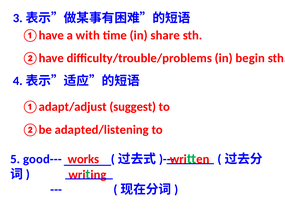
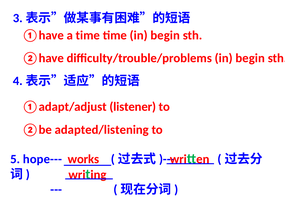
a with: with -> time (88, 35)
time in share: share -> begin (165, 35)
suggest: suggest -> listener (133, 107)
good---: good--- -> hope--- (42, 159)
